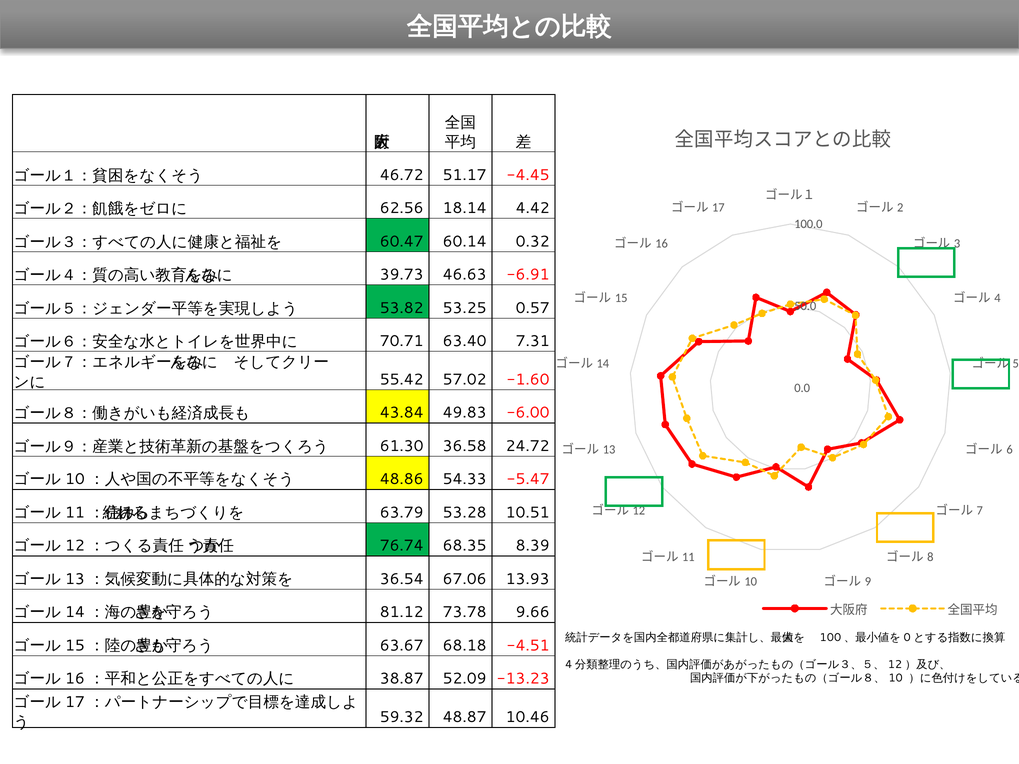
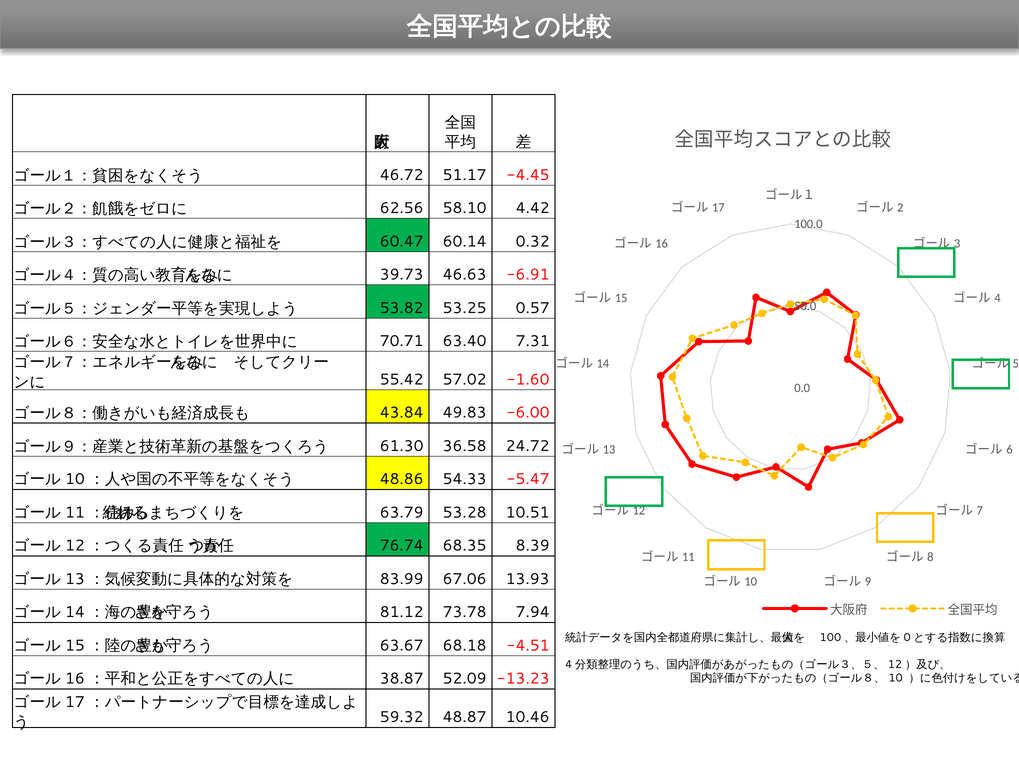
18.14: 18.14 -> 58.10 (465, 208)
36.54: 36.54 -> 83.99 (402, 579)
9.66: 9.66 -> 7.94 (533, 613)
